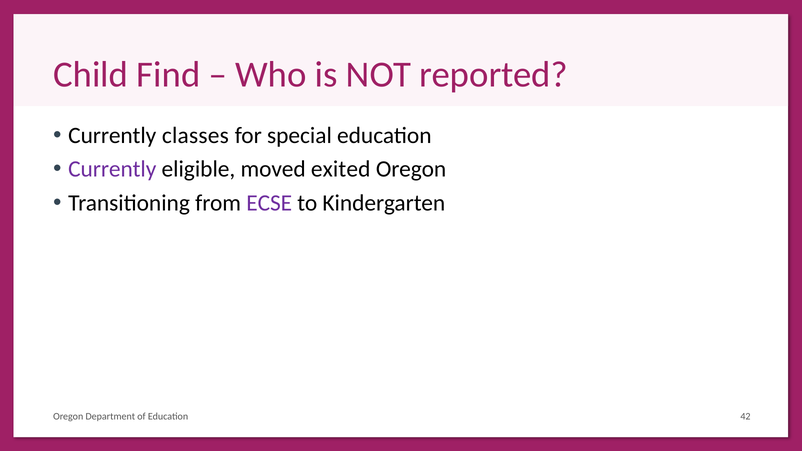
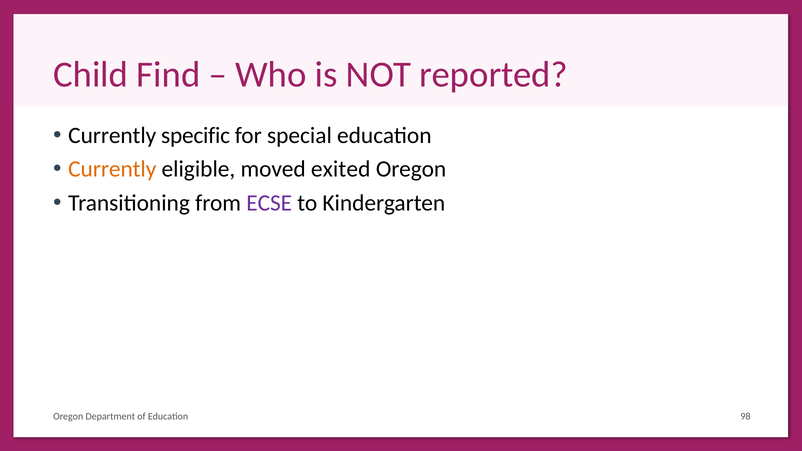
classes: classes -> specific (196, 136)
Currently colour: purple -> orange (112, 169)
42: 42 -> 98 (745, 416)
